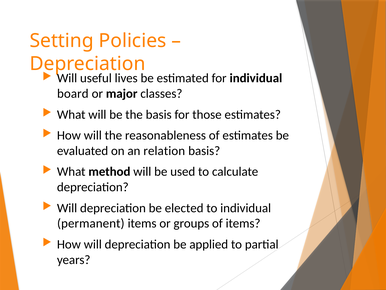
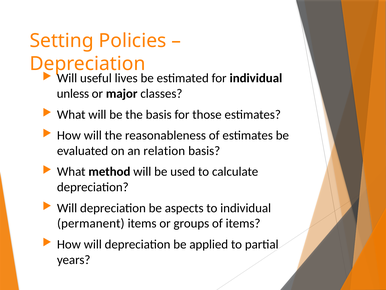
board: board -> unless (73, 94)
elected: elected -> aspects (184, 208)
